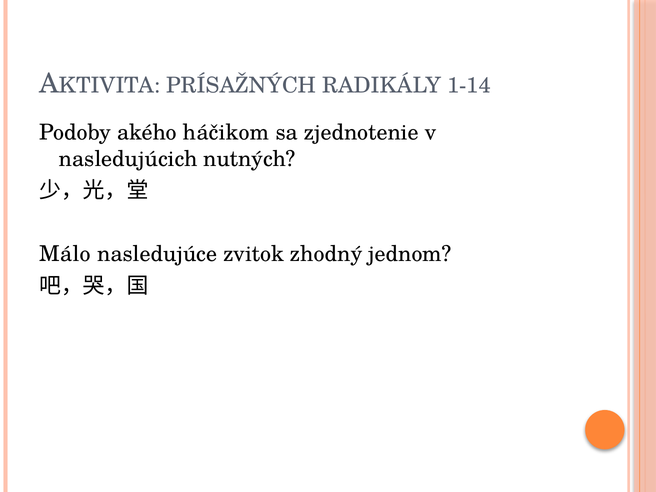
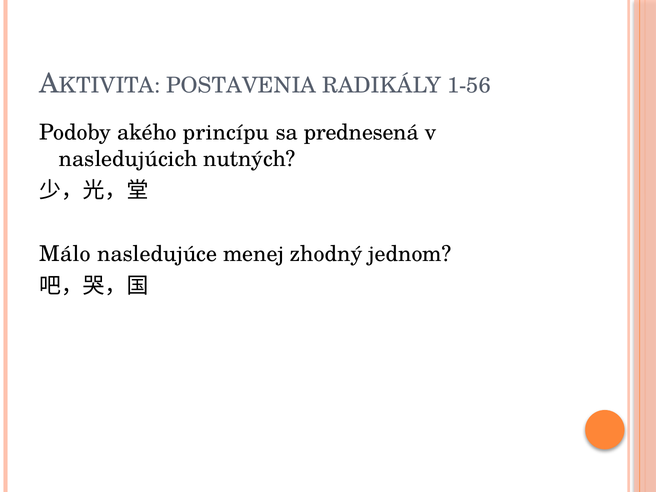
PRÍSAŽNÝCH: PRÍSAŽNÝCH -> POSTAVENIA (241, 86)
1-14: 1-14 -> 1-56 (469, 86)
háčikom: háčikom -> princípu (226, 133)
zjednotenie: zjednotenie -> prednesená (361, 133)
zvitok: zvitok -> menej (254, 254)
